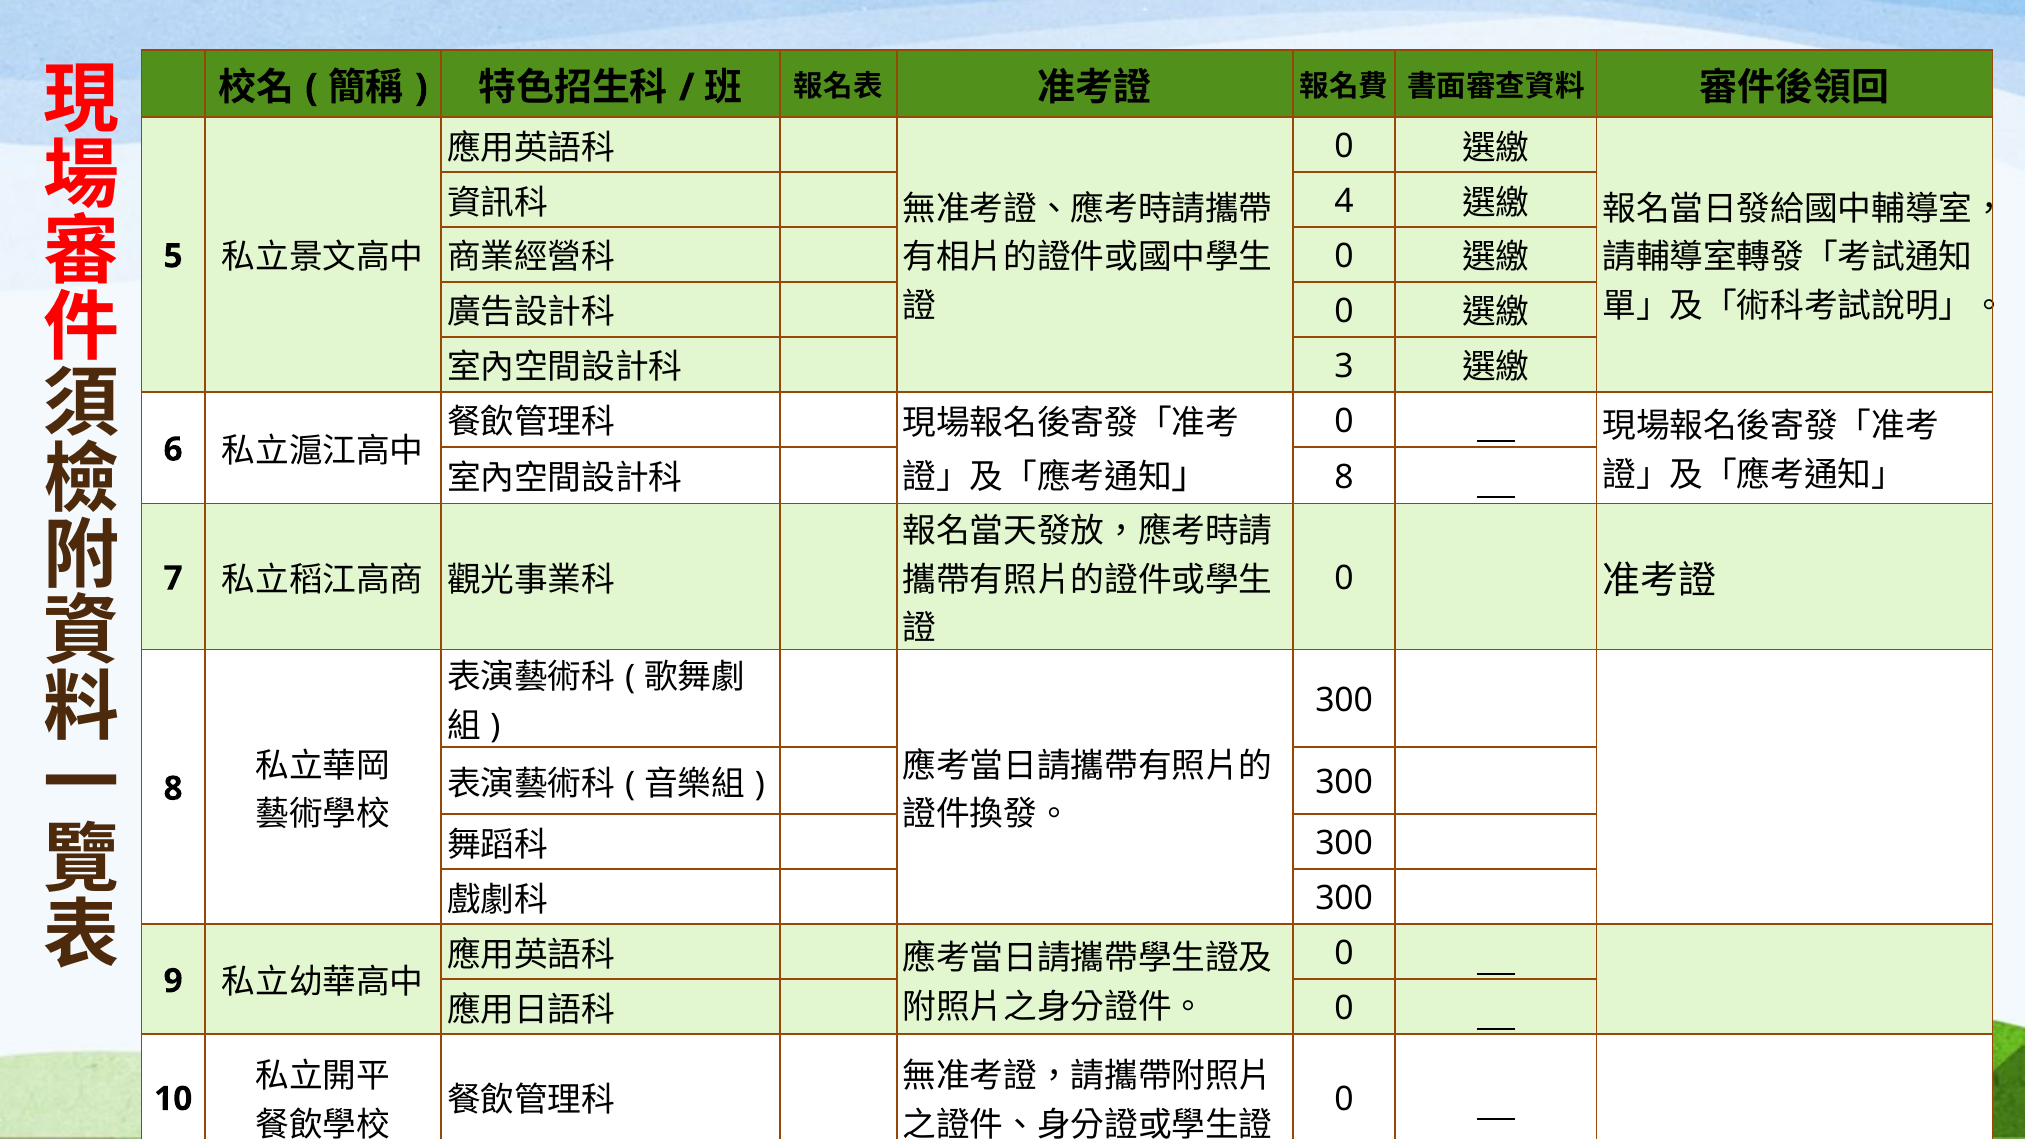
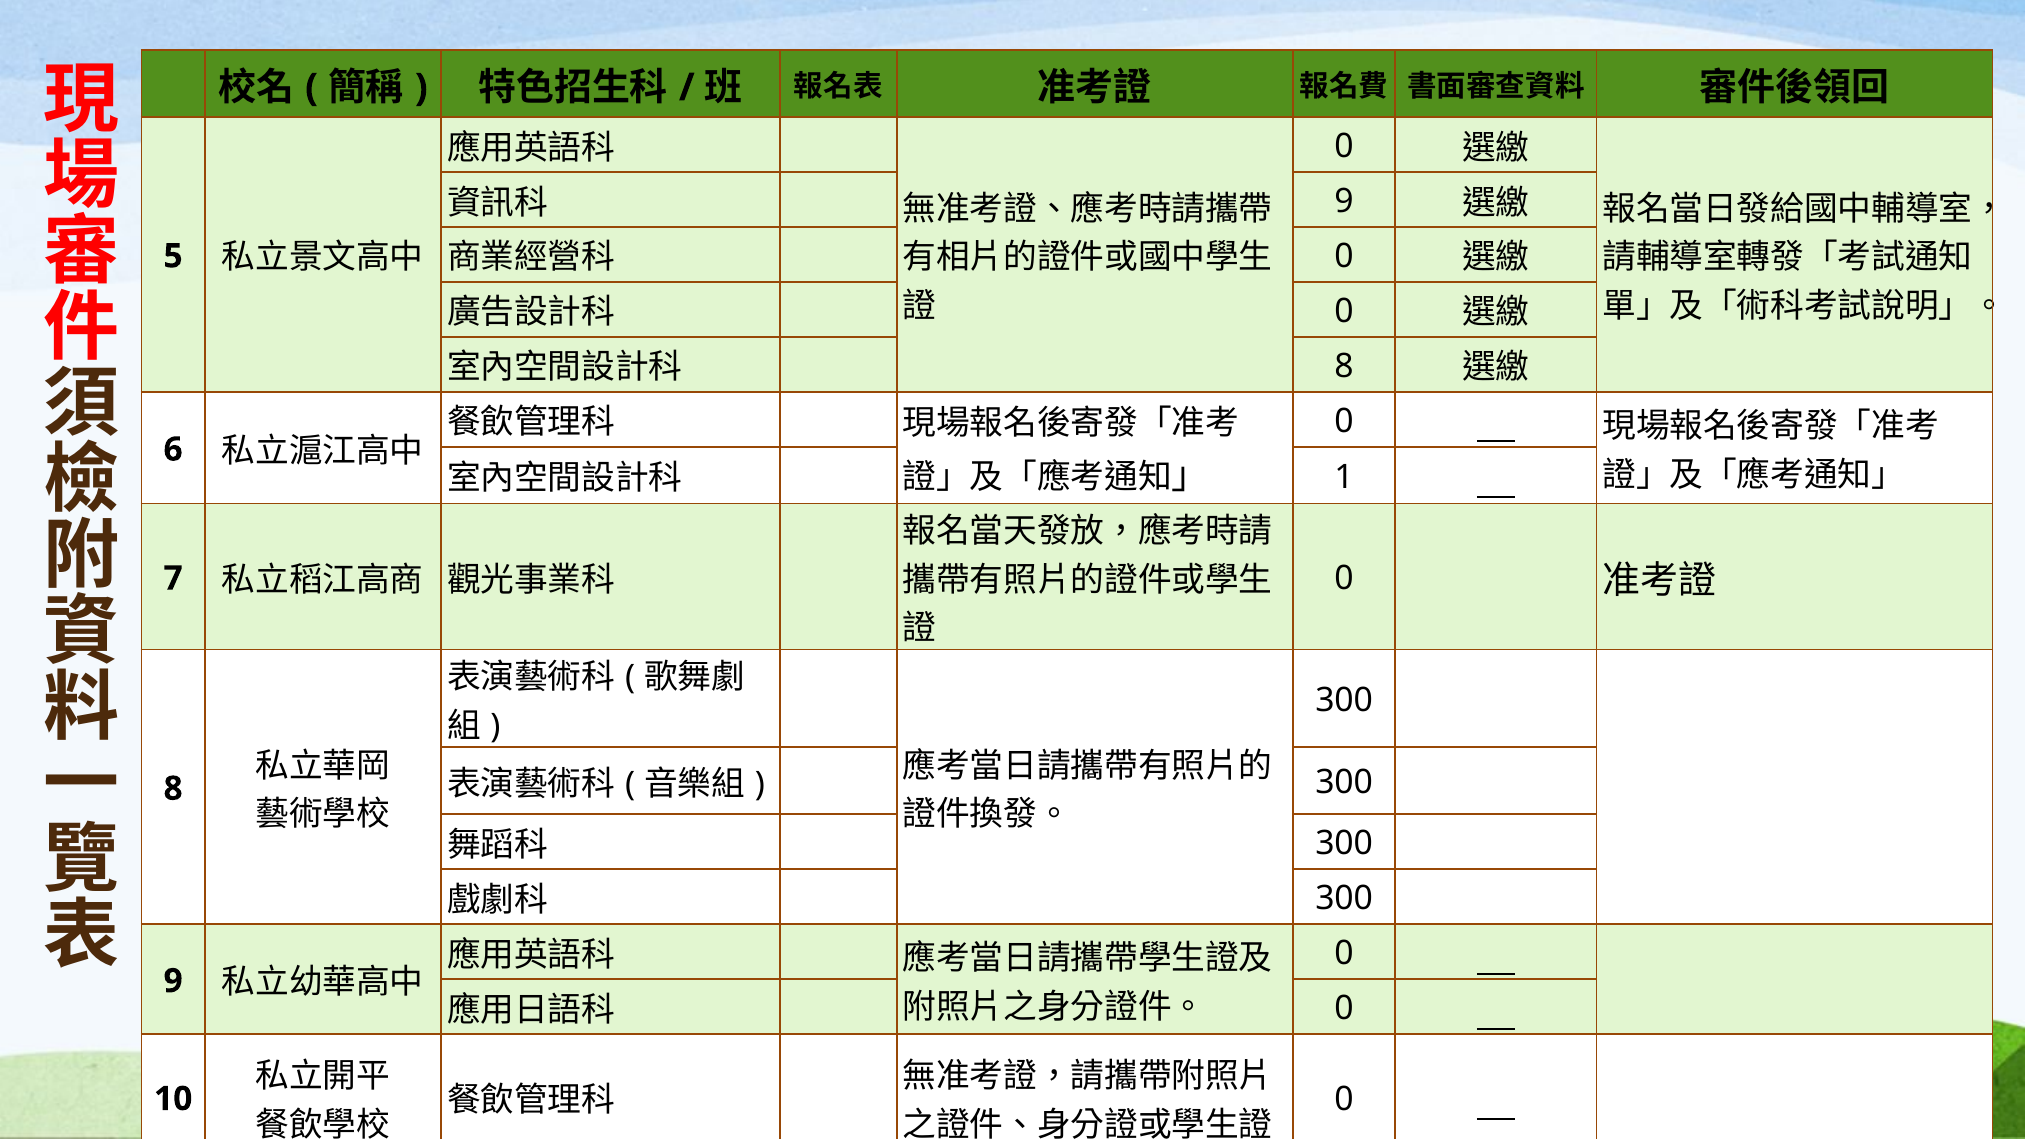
4: 4 -> 9 (1344, 201)
3: 3 -> 8 (1344, 366)
8: 8 -> 1 (1344, 477)
